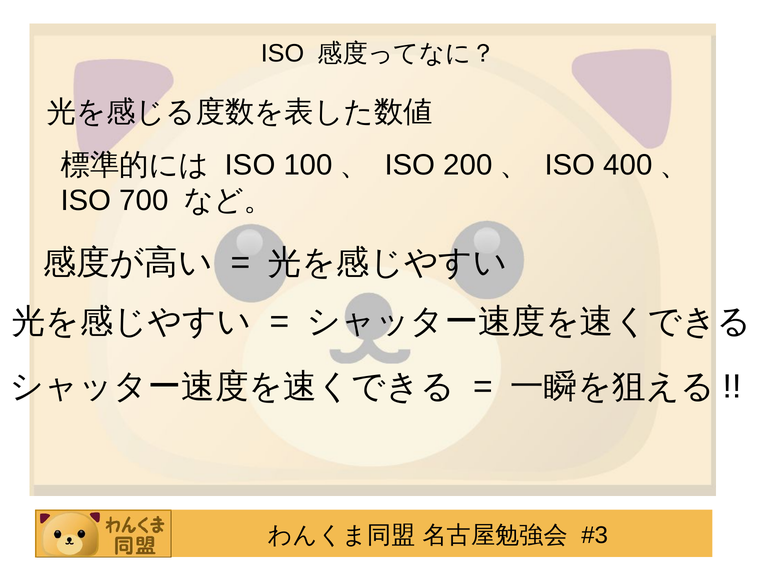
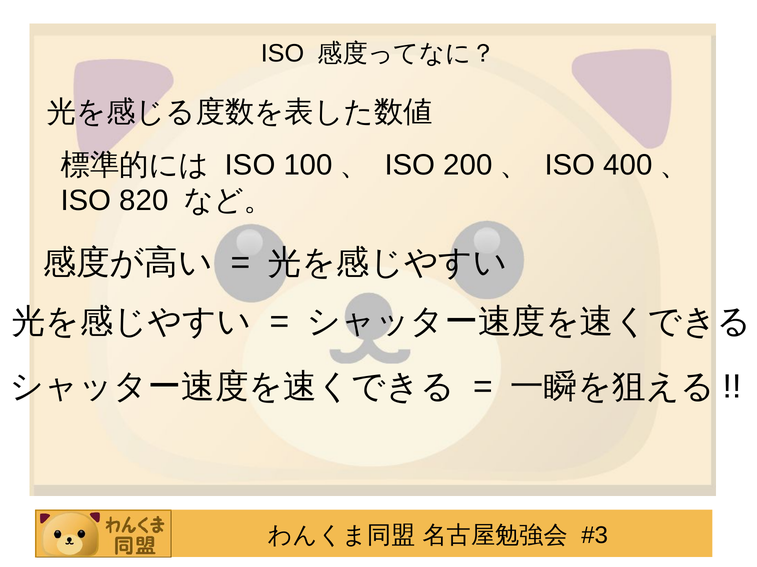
700: 700 -> 820 (144, 201)
